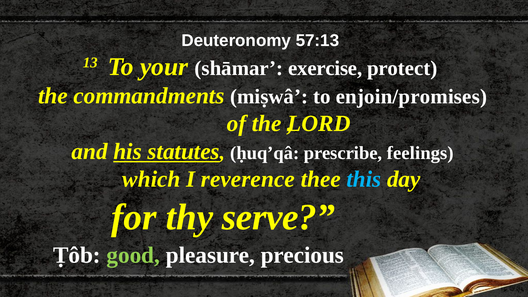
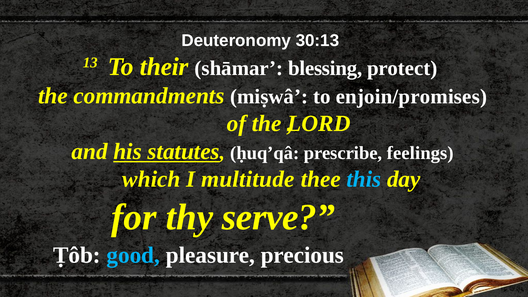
57:13: 57:13 -> 30:13 (317, 41)
your: your -> their (164, 67)
exercise: exercise -> blessing (325, 68)
reverence: reverence -> multitude (248, 179)
good colour: light green -> light blue (133, 255)
